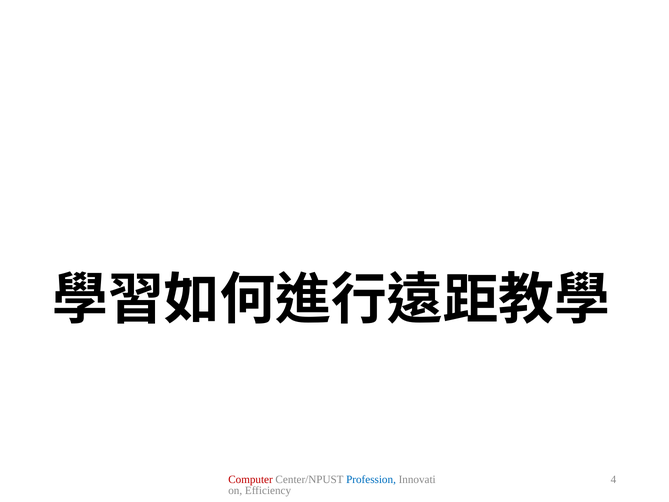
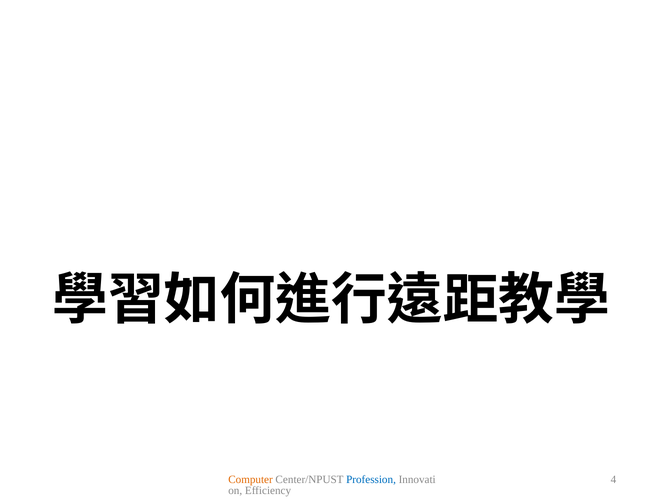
Computer colour: red -> orange (251, 479)
